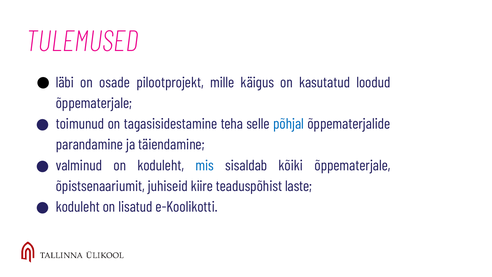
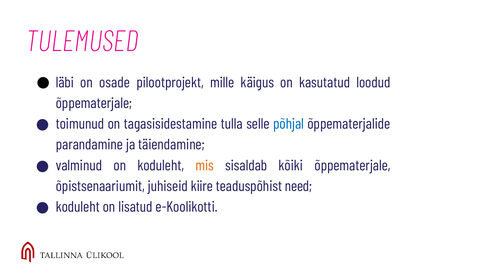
teha: teha -> tulla (232, 124)
mis colour: blue -> orange (205, 165)
laste: laste -> need (298, 186)
